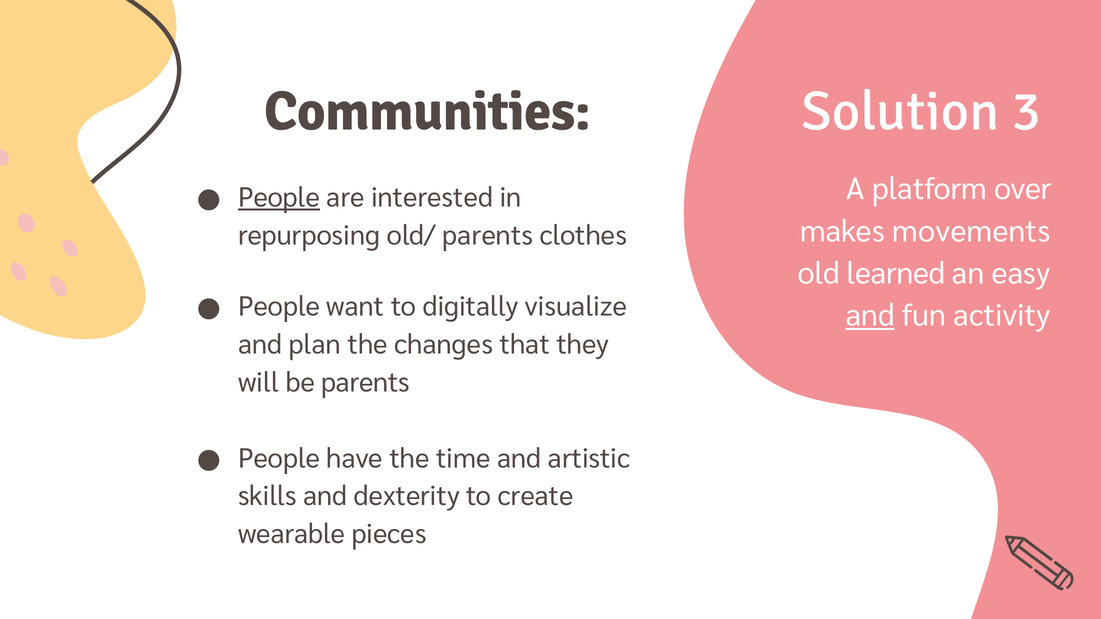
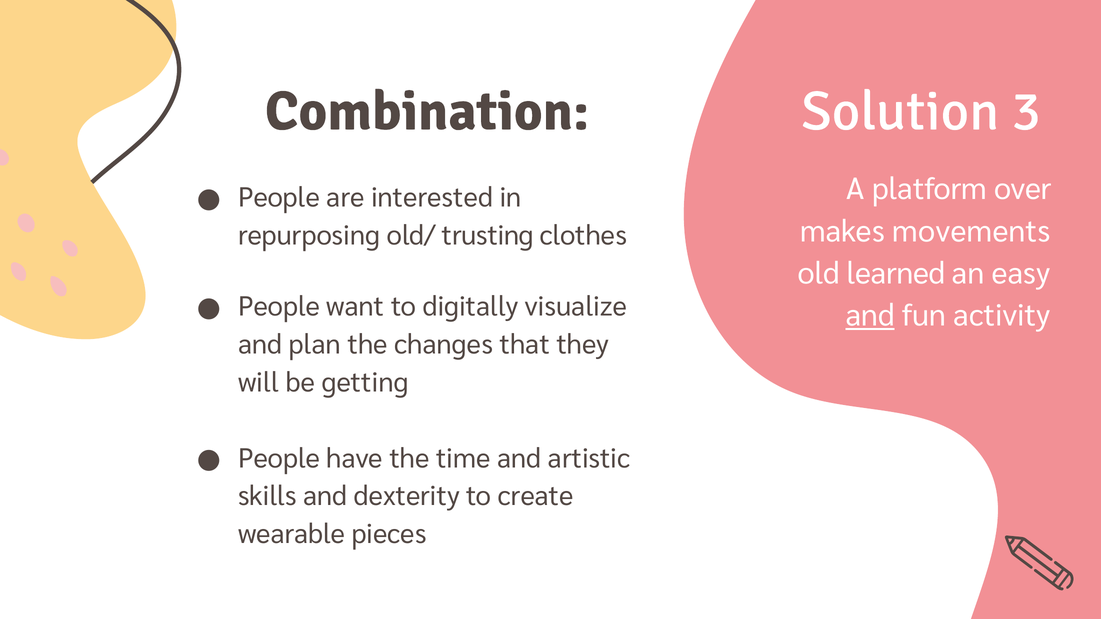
Communities: Communities -> Combination (427, 111)
People underline: present -> none (279, 198)
old/ parents: parents -> trusting (488, 236)
be parents: parents -> getting (365, 383)
